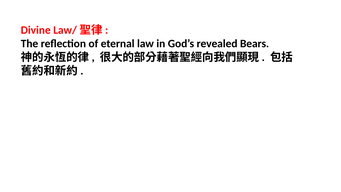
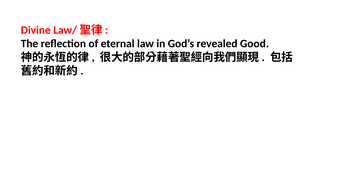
Bears: Bears -> Good (254, 44)
